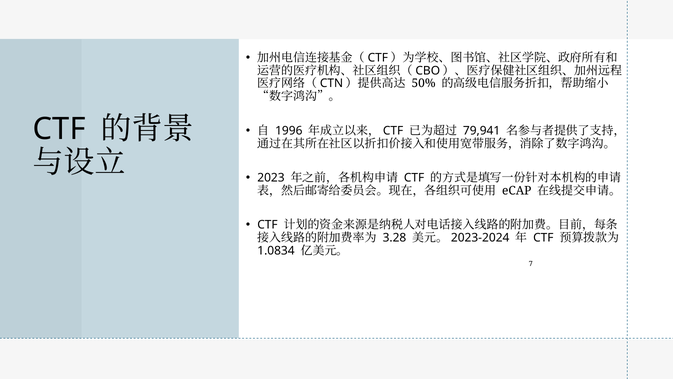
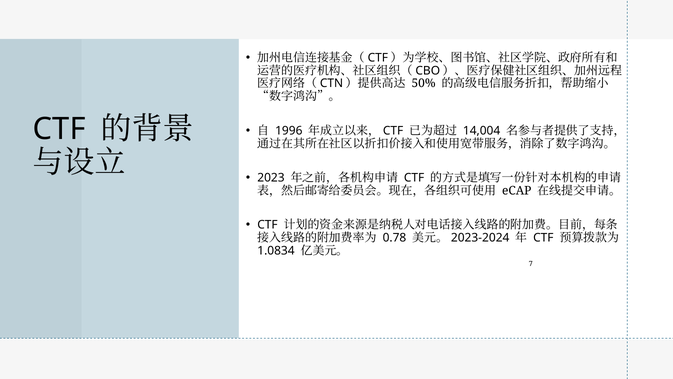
79,941: 79,941 -> 14,004 (482, 131)
3.28: 3.28 -> 0.78 (394, 238)
